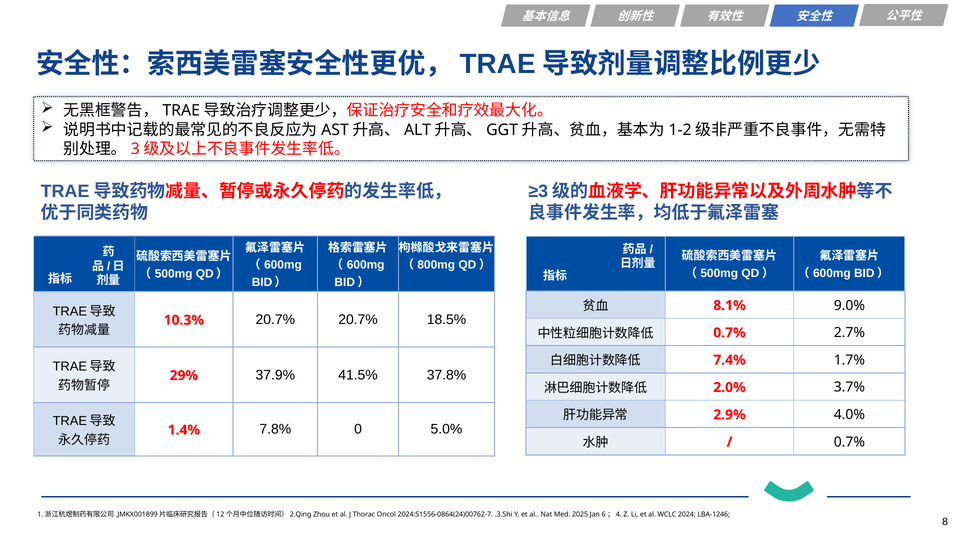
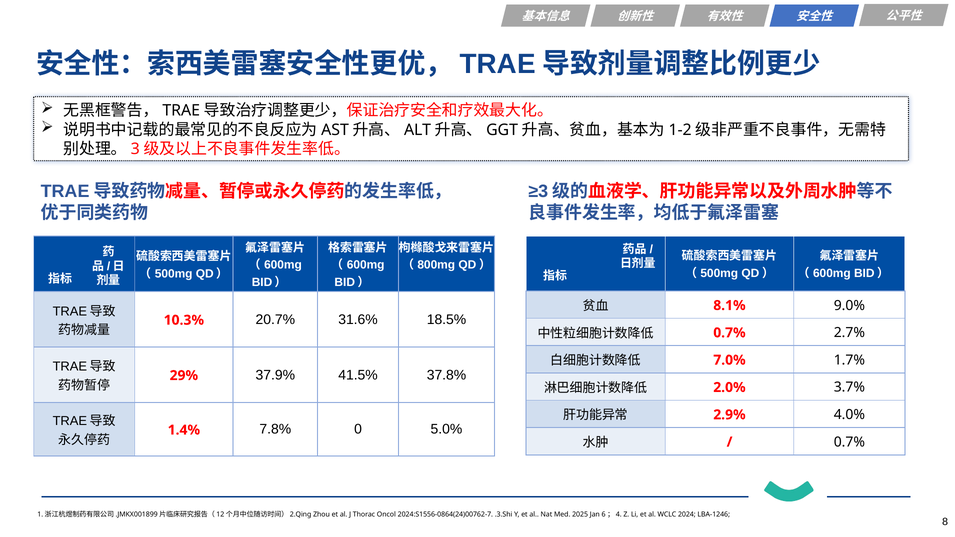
20.7% 20.7%: 20.7% -> 31.6% (358, 320)
7.4%: 7.4% -> 7.0% (729, 360)
